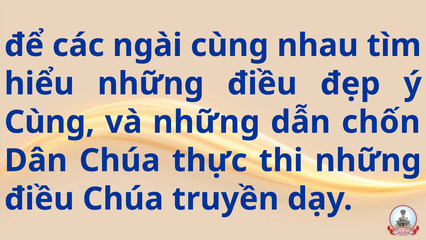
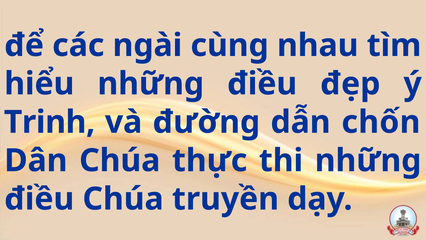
Cùng: Cùng -> Trinh (50, 122)
và những: những -> đường (206, 122)
